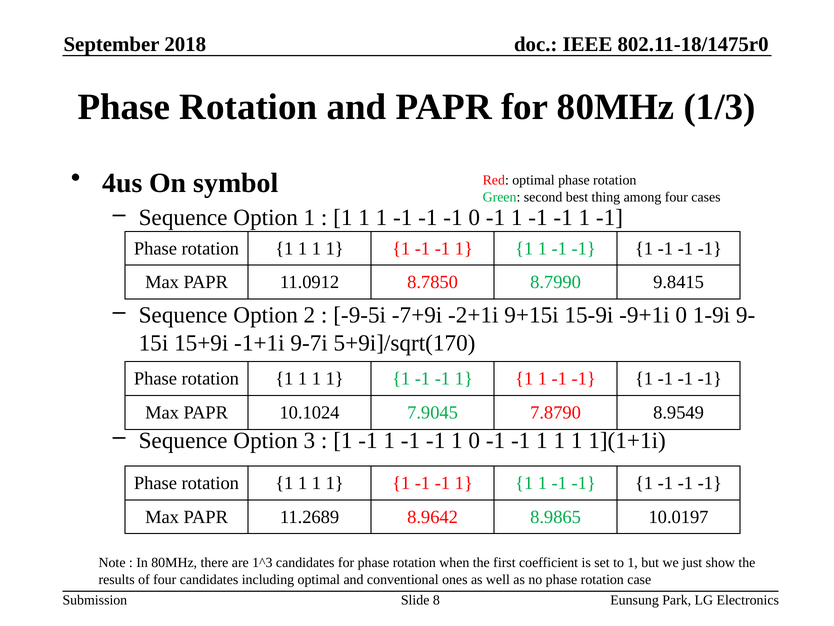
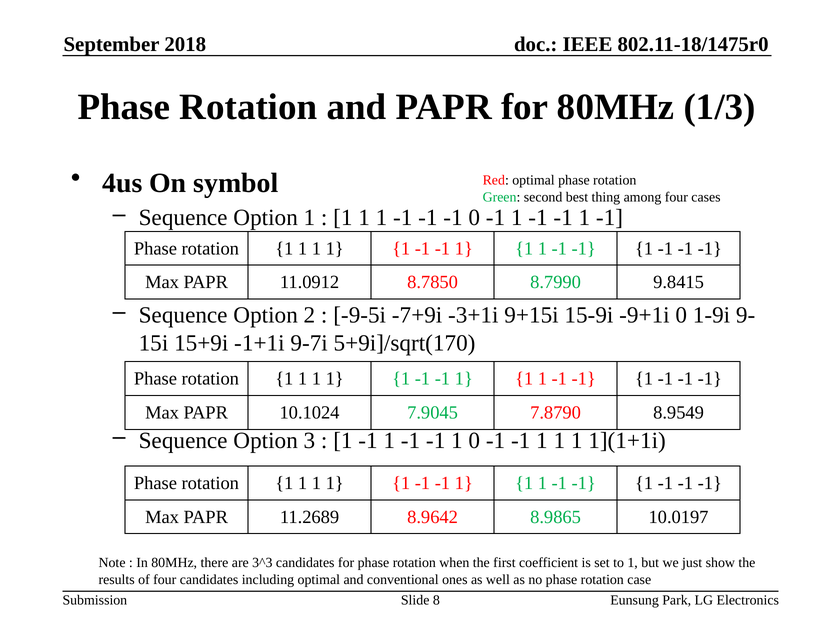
-2+1i: -2+1i -> -3+1i (473, 315)
1^3: 1^3 -> 3^3 (262, 562)
